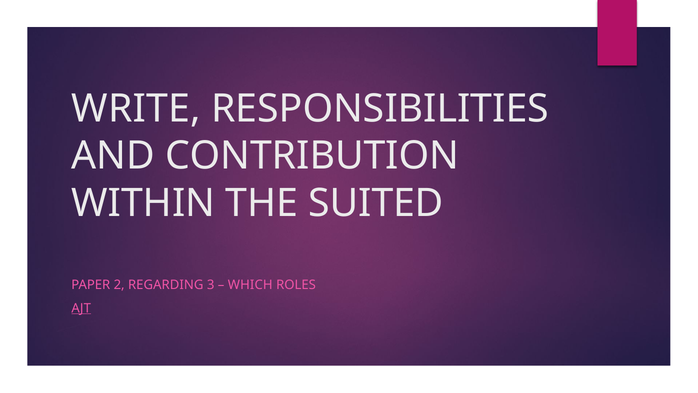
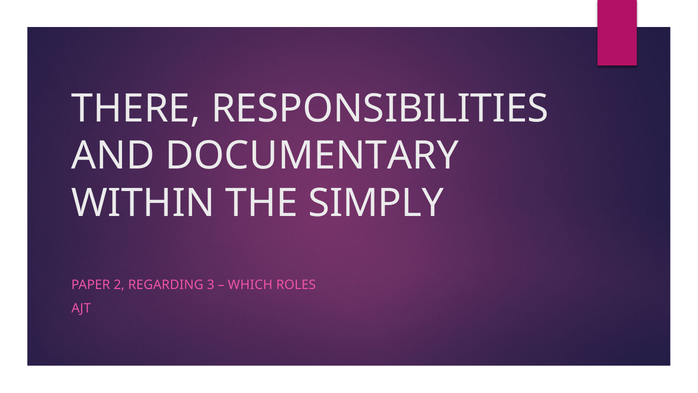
WRITE: WRITE -> THERE (136, 109)
CONTRIBUTION: CONTRIBUTION -> DOCUMENTARY (312, 156)
SUITED: SUITED -> SIMPLY (376, 203)
AJT underline: present -> none (81, 308)
